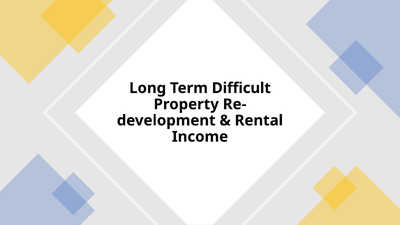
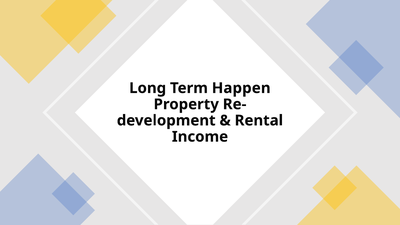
Difficult: Difficult -> Happen (241, 88)
